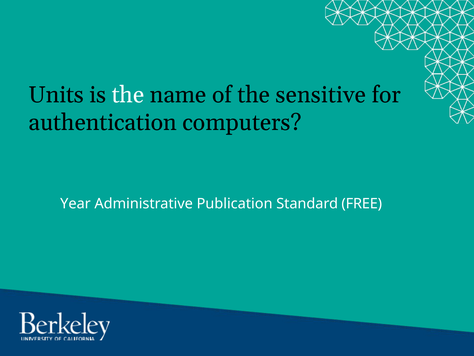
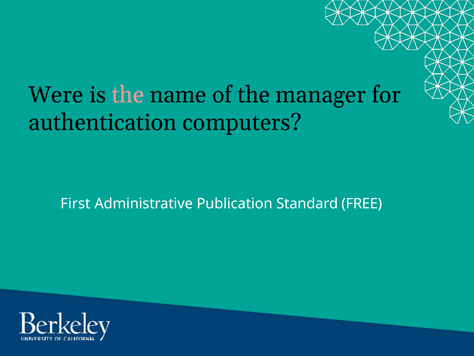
Units: Units -> Were (56, 95)
the colour: white -> pink (128, 95)
sensitive: sensitive -> manager (321, 95)
Year: Year -> First (75, 203)
